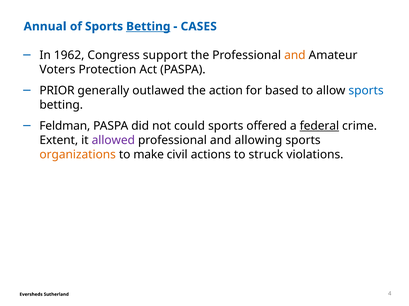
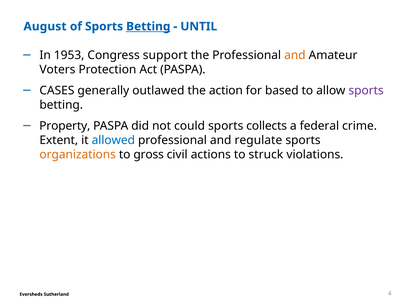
Annual: Annual -> August (45, 27)
CASES: CASES -> UNTIL (199, 27)
1962: 1962 -> 1953 (69, 55)
PRIOR: PRIOR -> CASES (57, 91)
sports colour: blue -> purple (366, 91)
Feldman: Feldman -> Property (65, 126)
offered: offered -> collects (267, 126)
federal underline: present -> none (319, 126)
allowed colour: purple -> blue (113, 141)
allowing: allowing -> regulate (258, 141)
make: make -> gross (149, 155)
